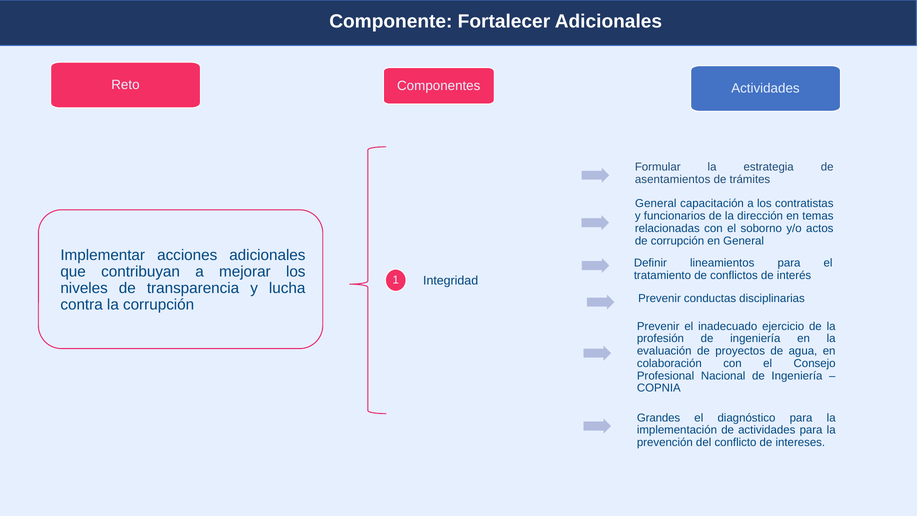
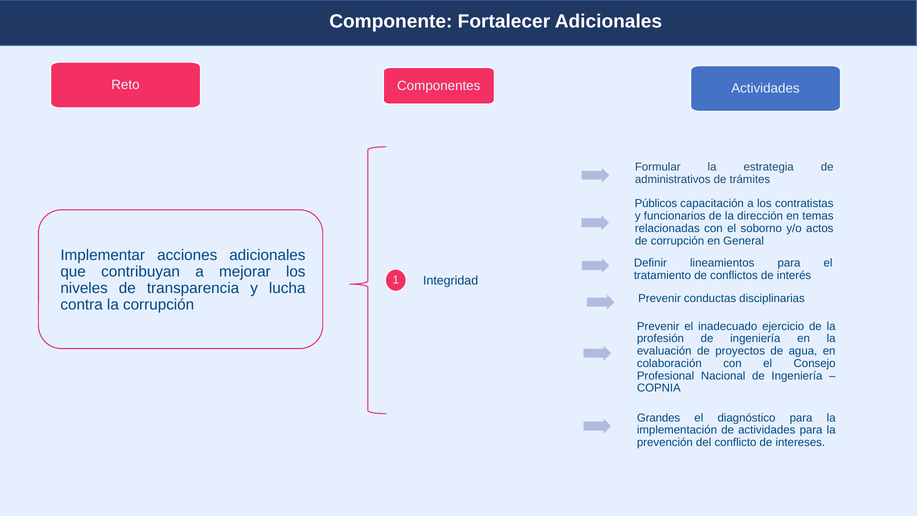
asentamientos: asentamientos -> administrativos (673, 179)
General: General -> Públicos (656, 204)
